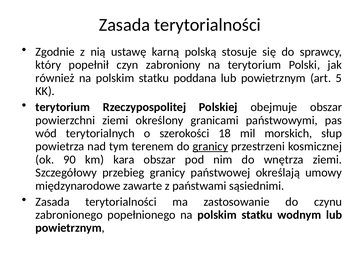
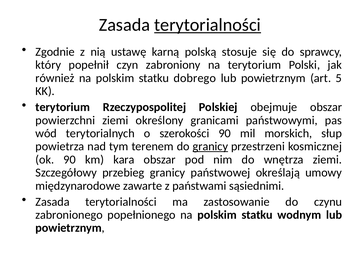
terytorialności underline: none -> present (208, 25)
poddana: poddana -> dobrego (195, 78)
szerokości 18: 18 -> 90 (225, 133)
